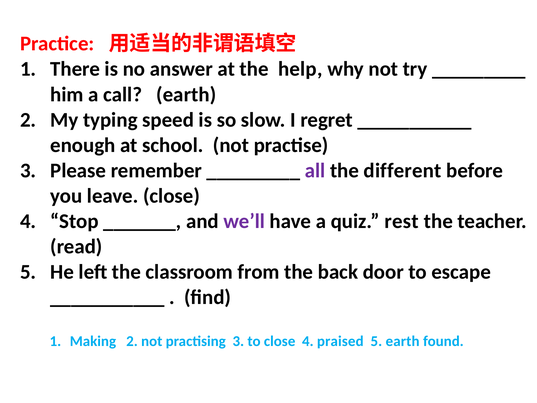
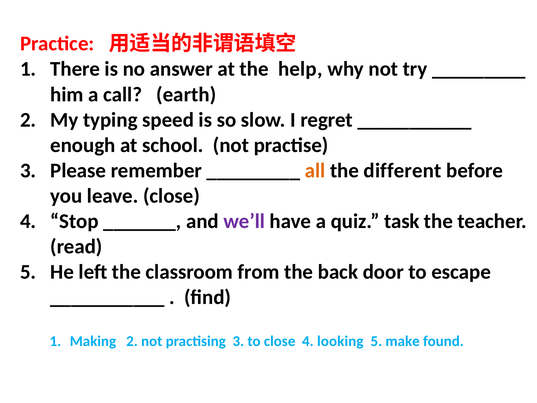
all colour: purple -> orange (315, 170)
rest: rest -> task (402, 221)
praised: praised -> looking (340, 341)
5 earth: earth -> make (403, 341)
